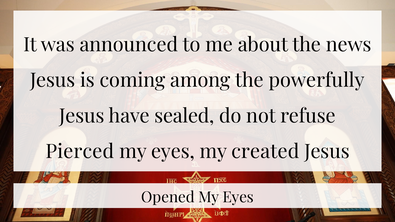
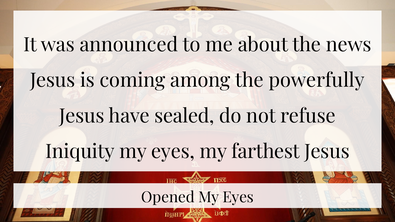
Pierced: Pierced -> Iniquity (80, 152)
created: created -> farthest (266, 152)
